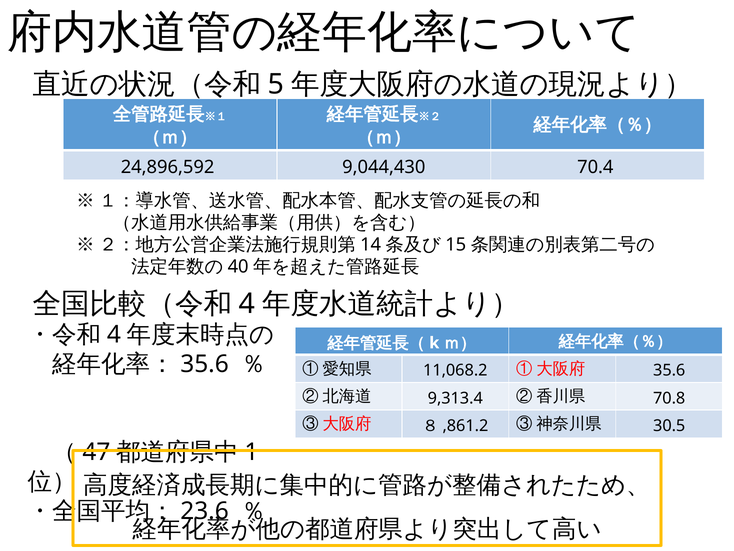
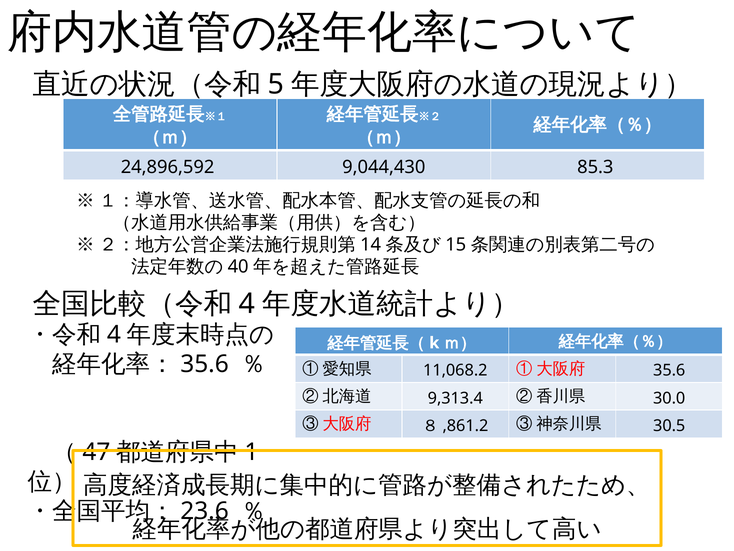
70.4: 70.4 -> 85.3 (595, 167)
70.8: 70.8 -> 30.0 (669, 398)
